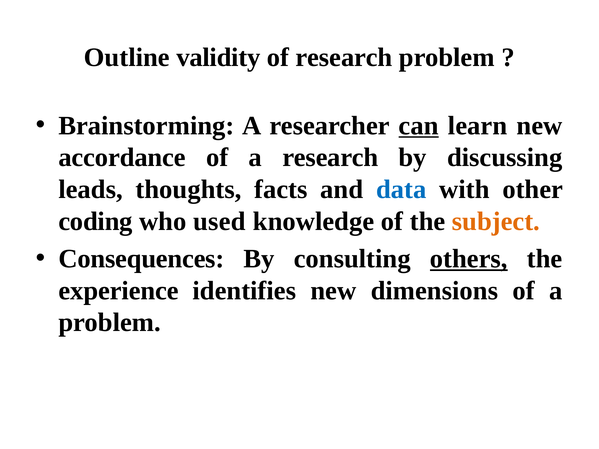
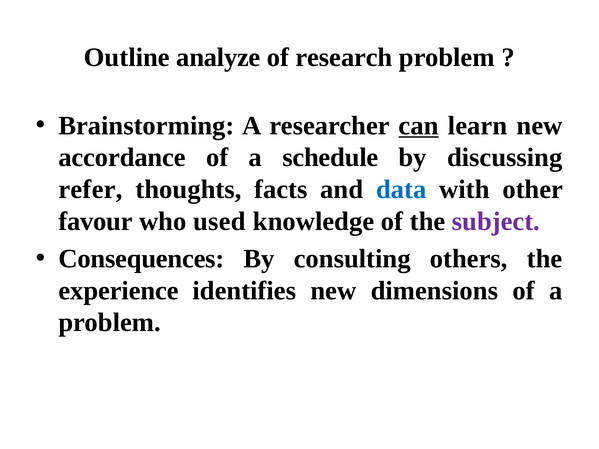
validity: validity -> analyze (218, 57)
a research: research -> schedule (330, 158)
leads: leads -> refer (90, 190)
coding: coding -> favour (96, 222)
subject colour: orange -> purple (496, 222)
others underline: present -> none (469, 259)
